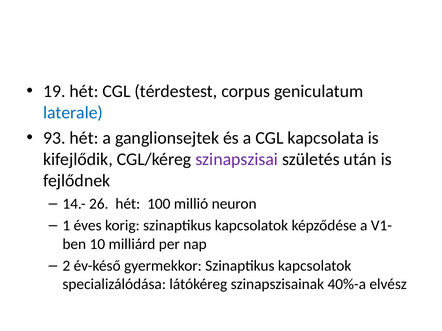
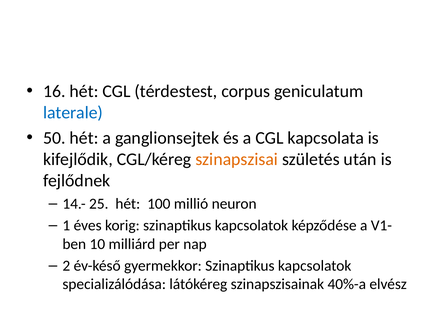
19: 19 -> 16 (54, 91)
93: 93 -> 50 (54, 138)
szinapszisai colour: purple -> orange (237, 160)
26: 26 -> 25 (99, 204)
